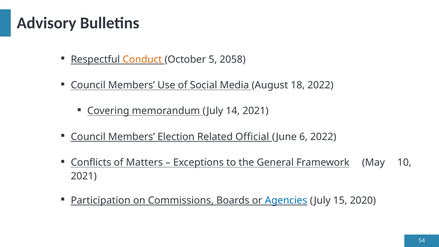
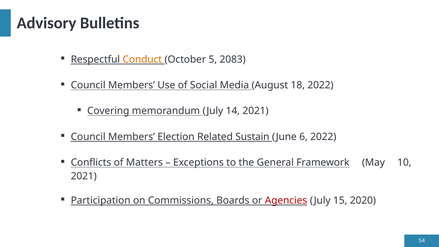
2058: 2058 -> 2083 (233, 59)
Official: Official -> Sustain (252, 137)
Agencies colour: blue -> red (286, 200)
